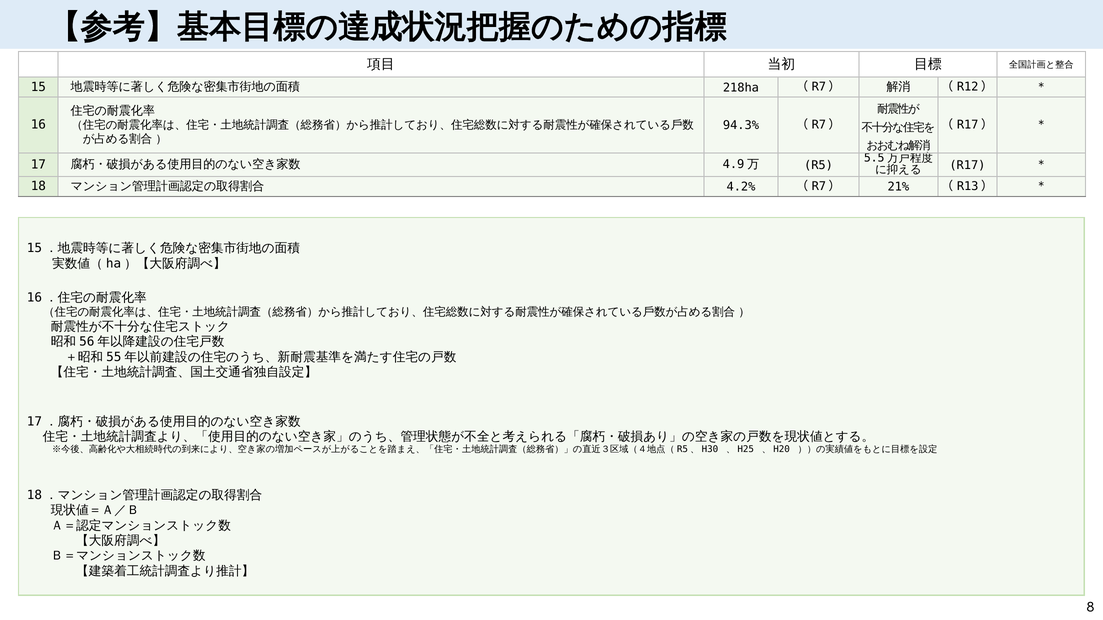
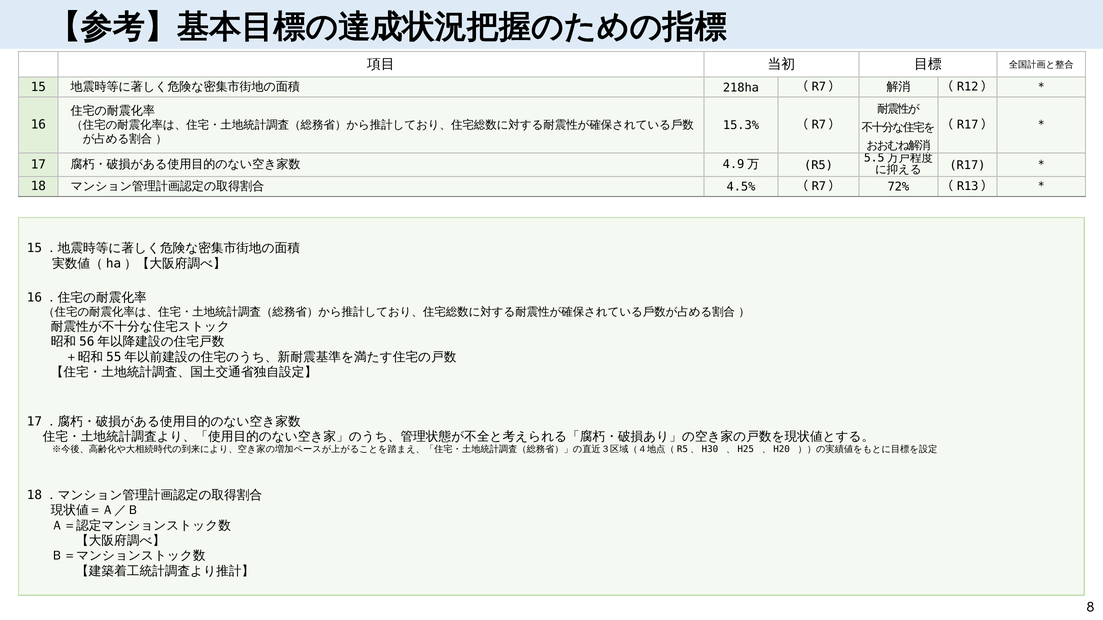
94.3%: 94.3% -> 15.3% (741, 125)
4.2%: 4.2% -> 4.5% (741, 187)
21%: 21% -> 72% (898, 187)
